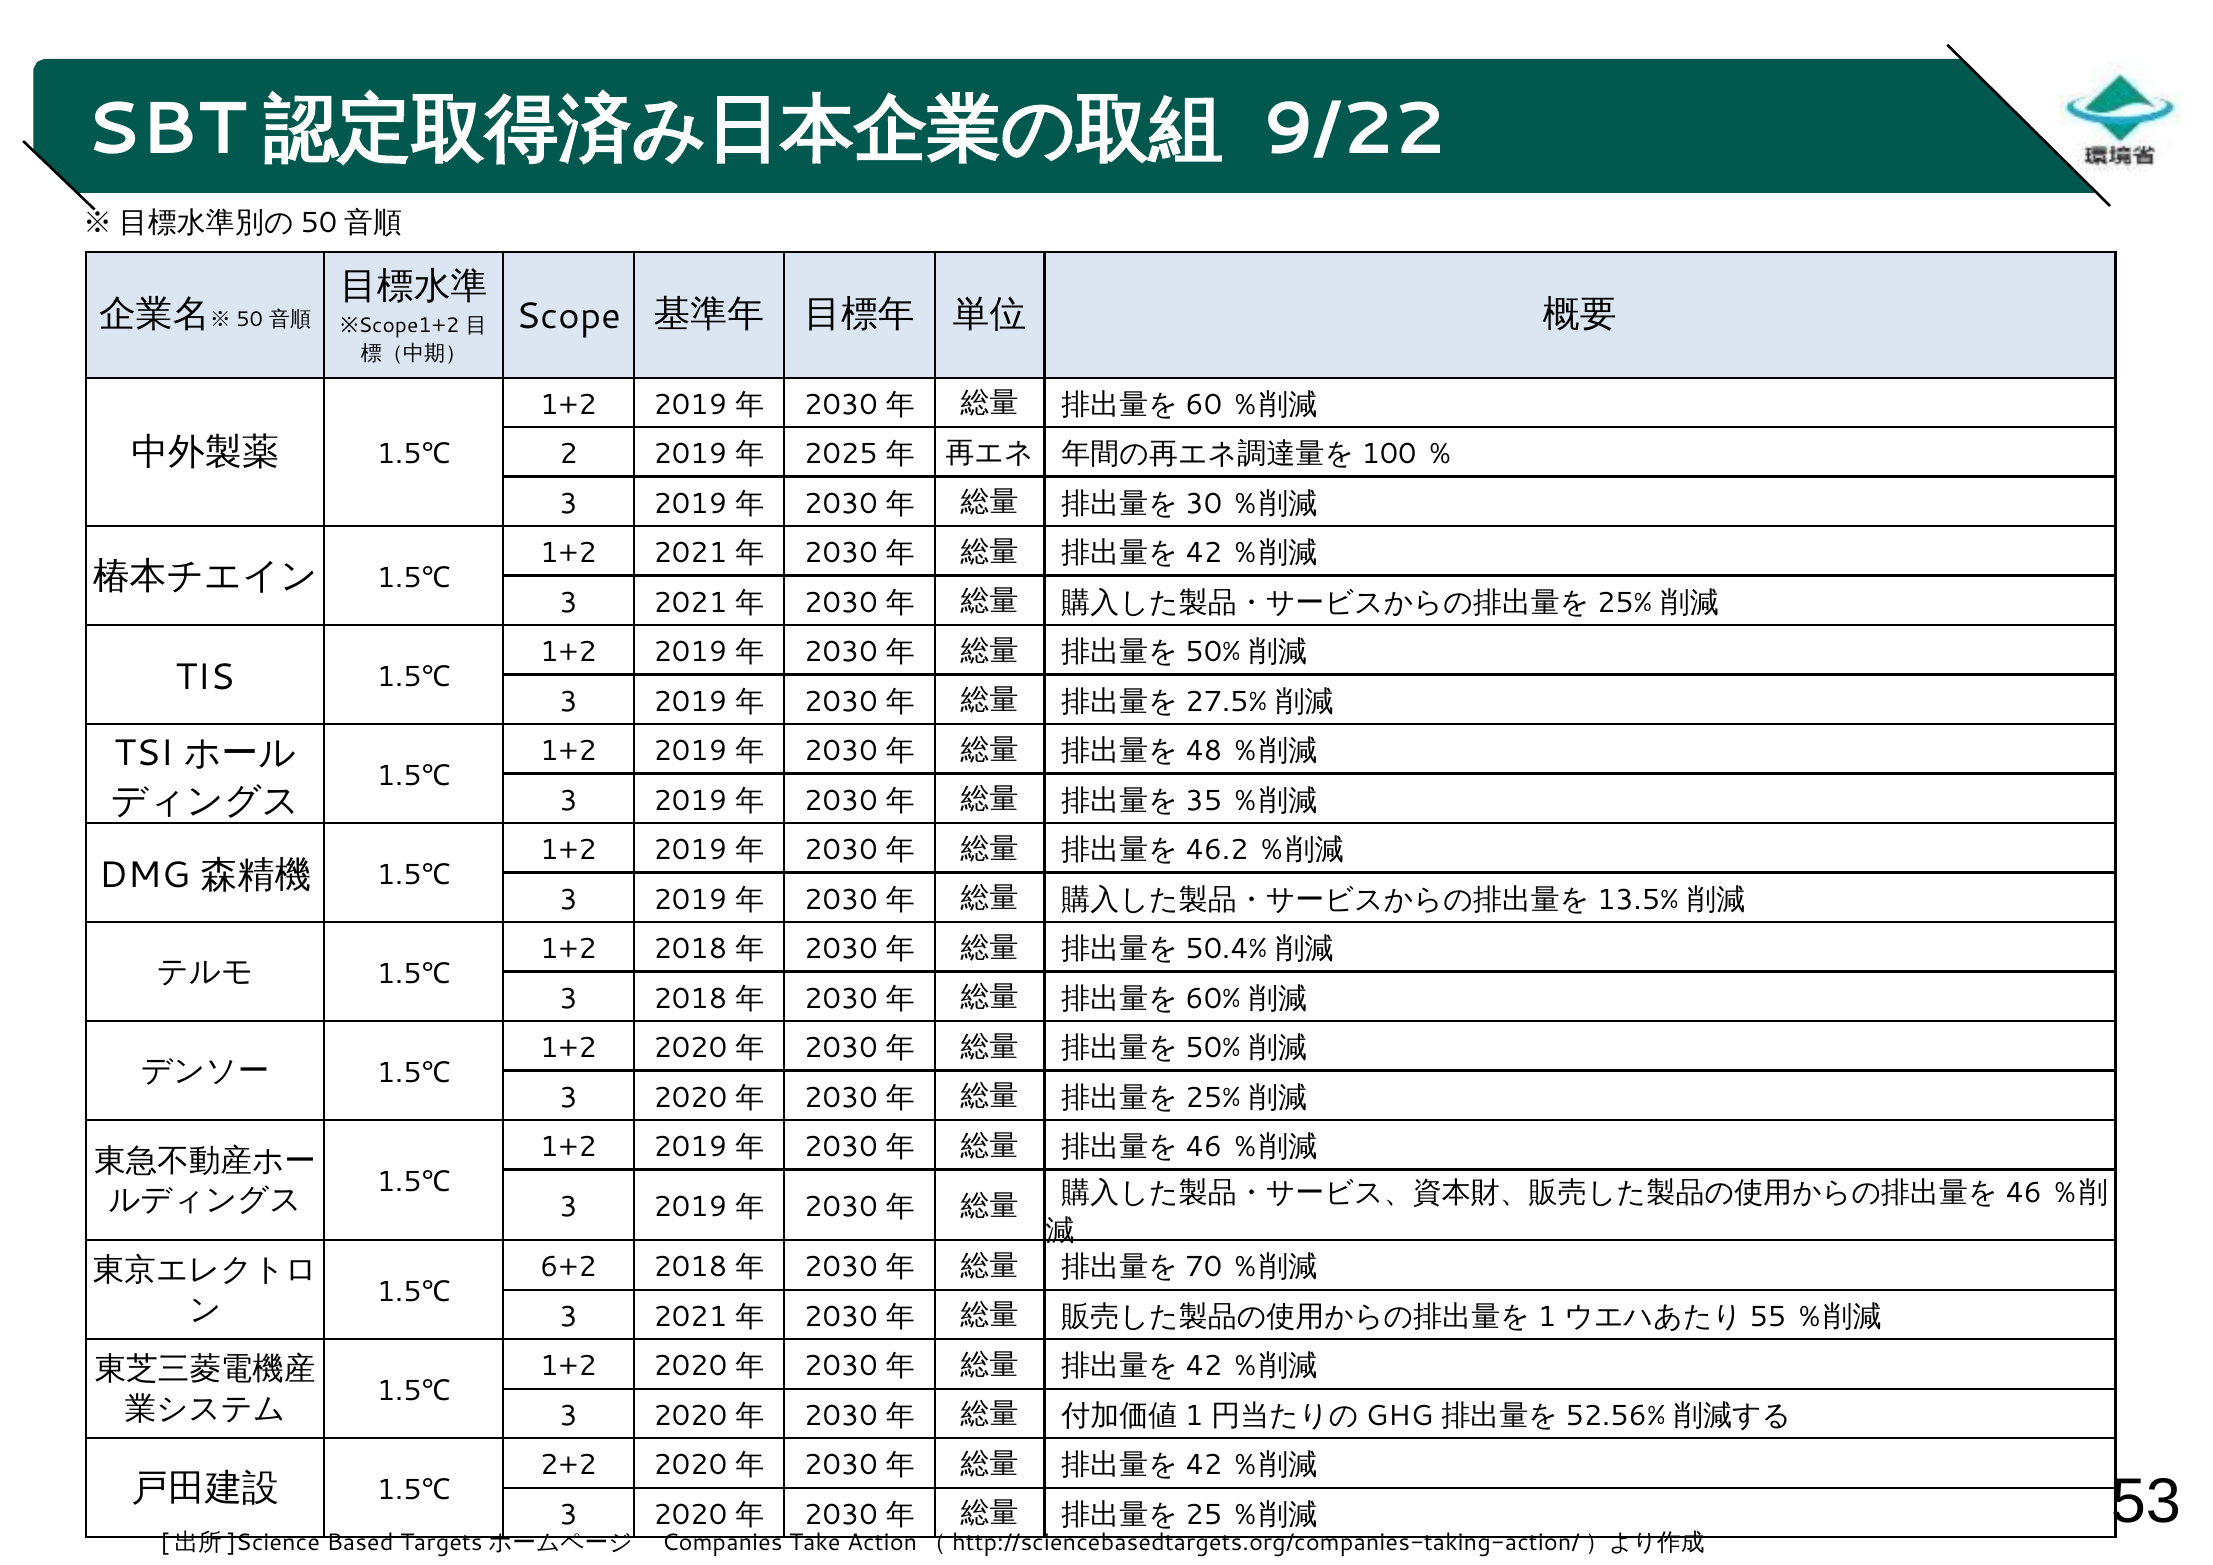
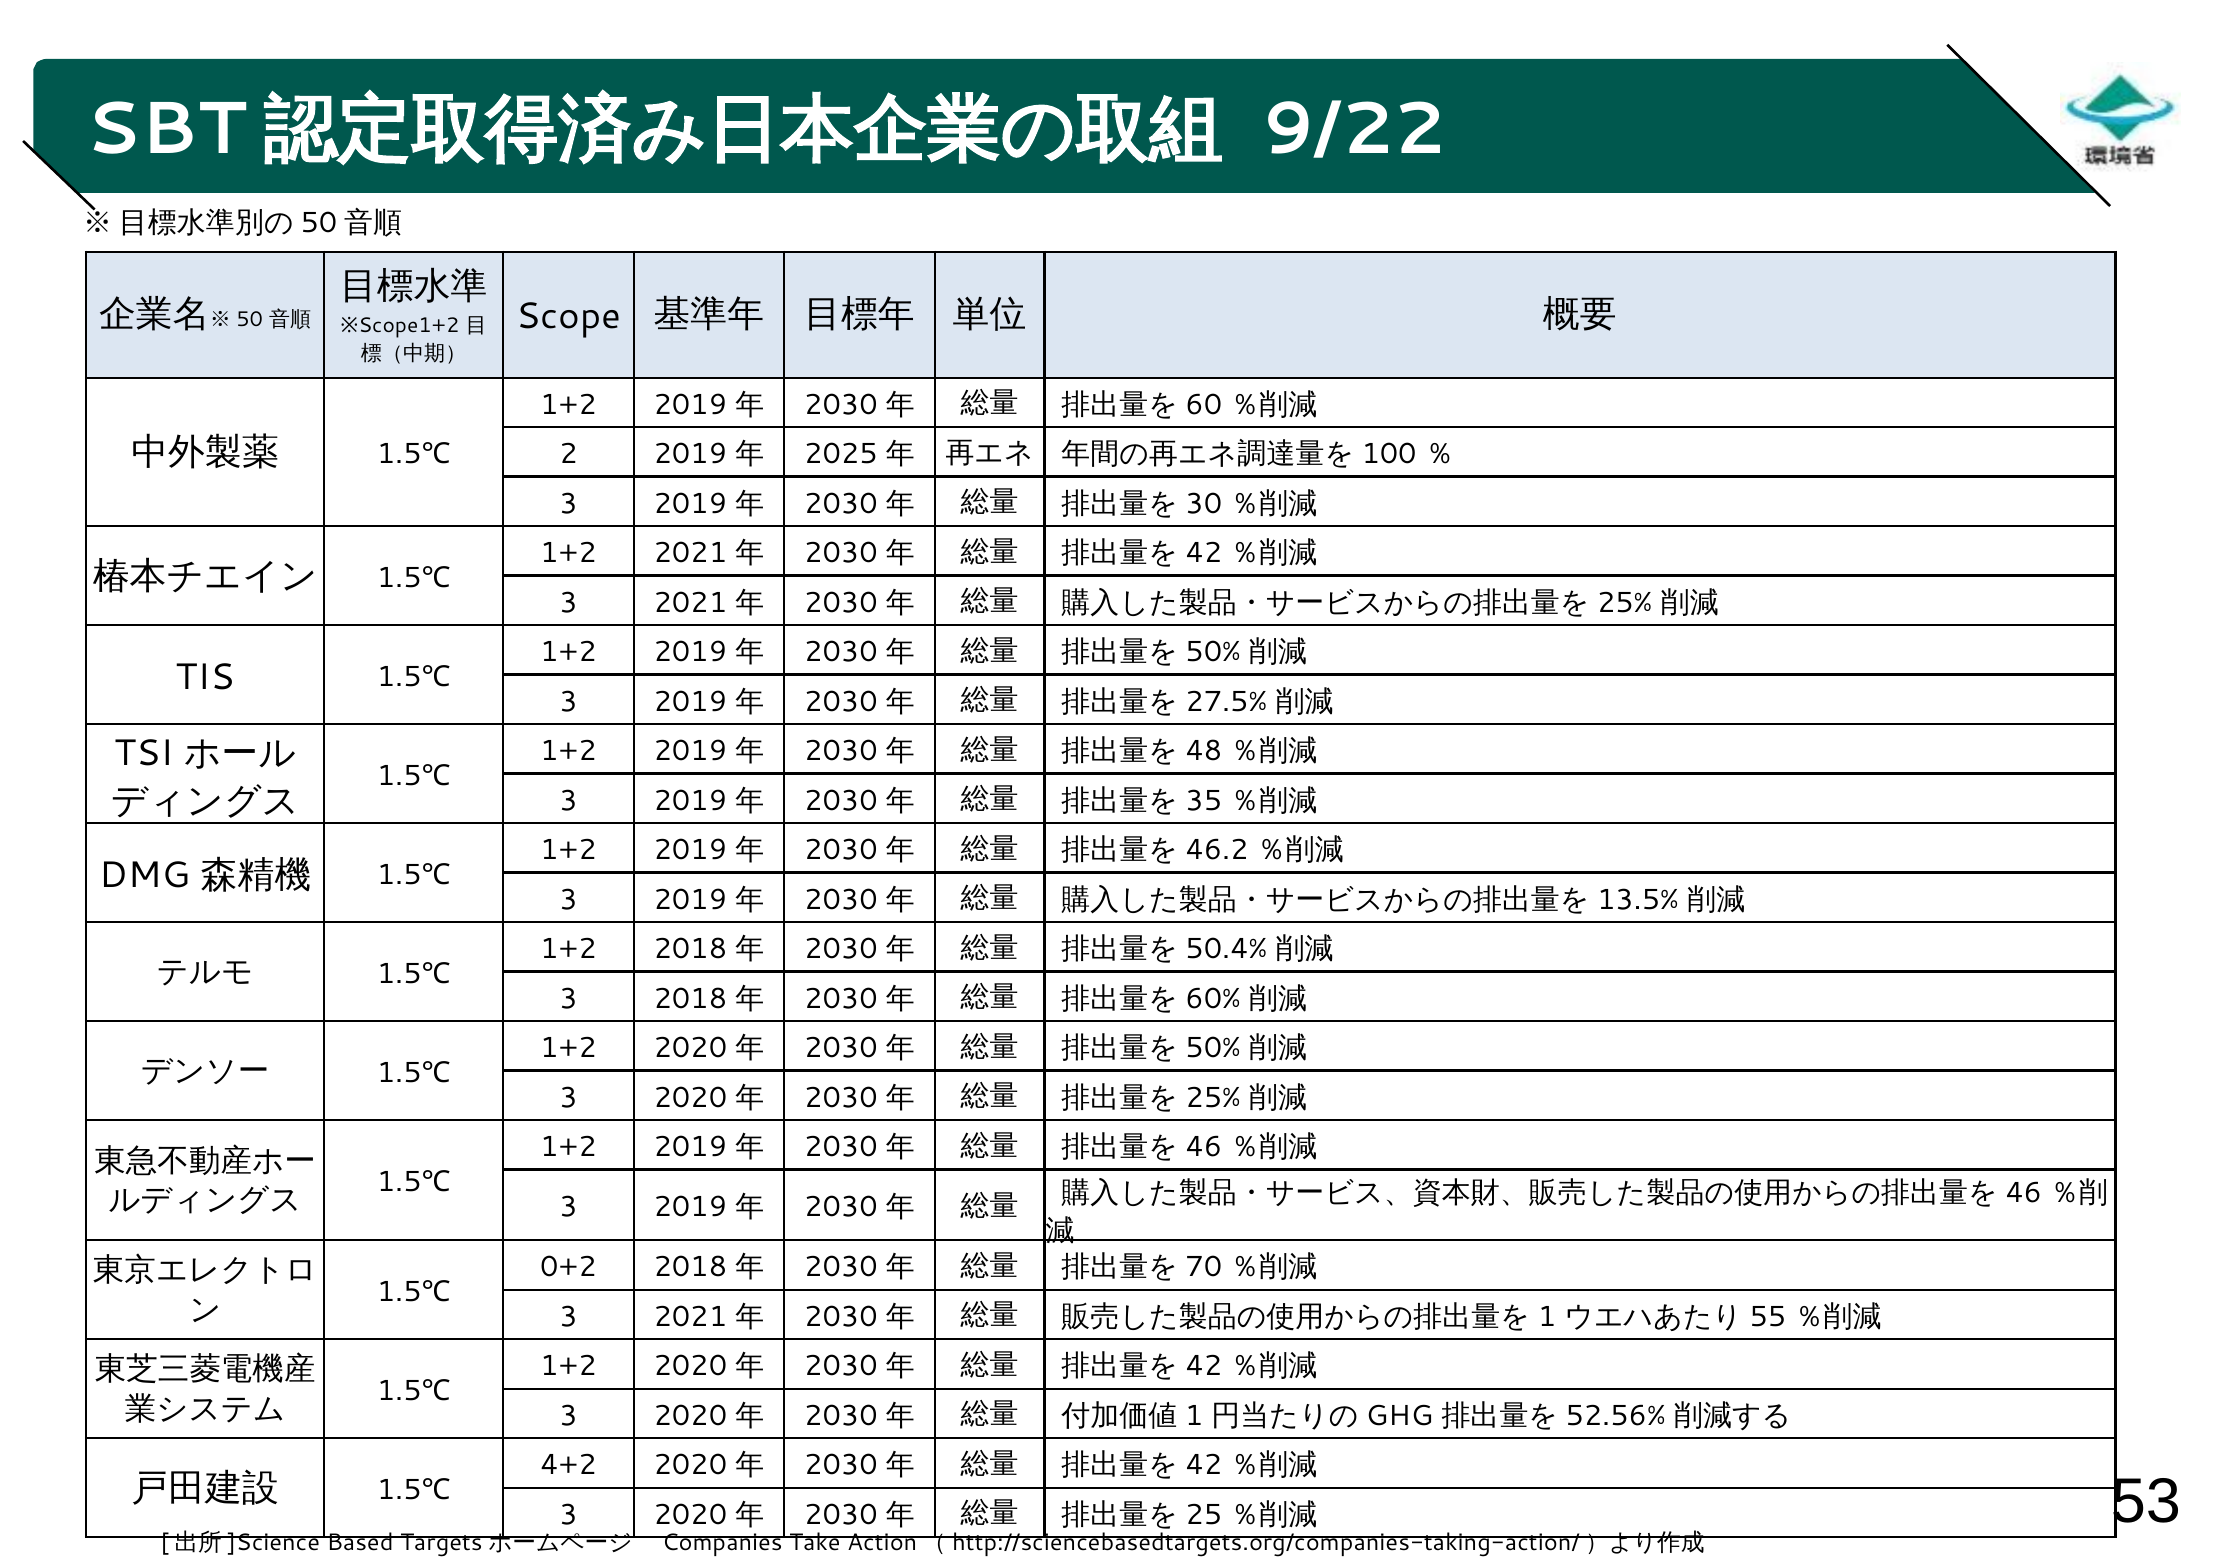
6+2: 6+2 -> 0+2 (568, 1267)
2+2: 2+2 -> 4+2 (568, 1465)
